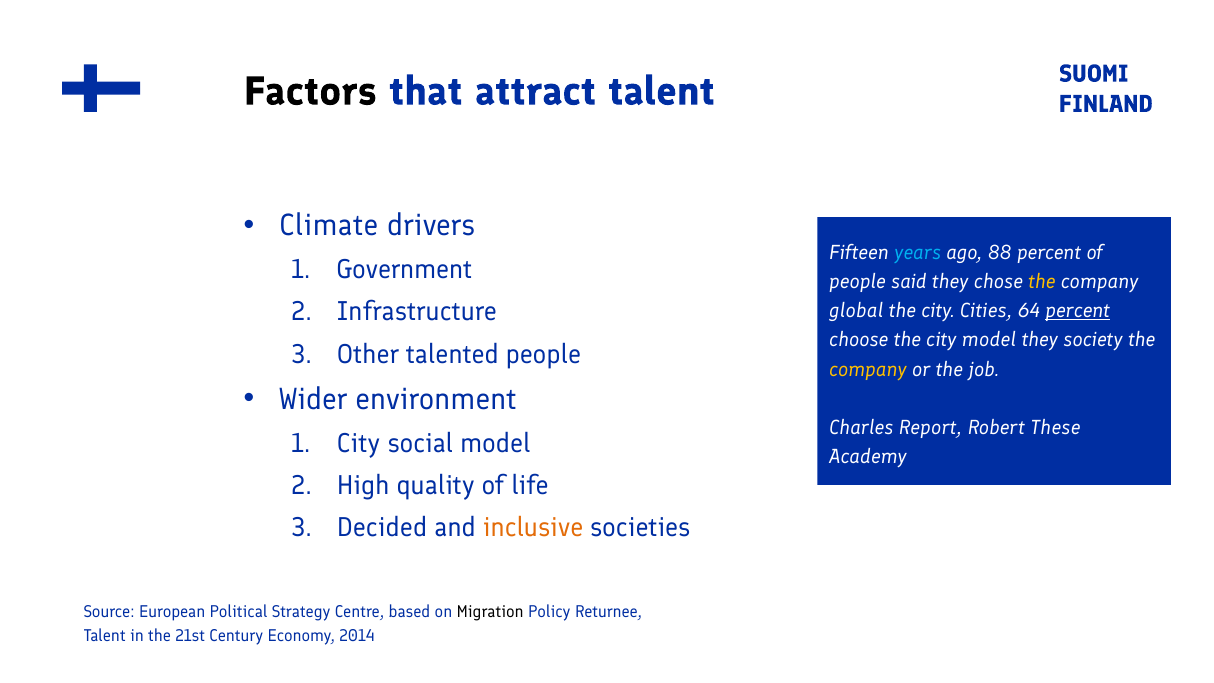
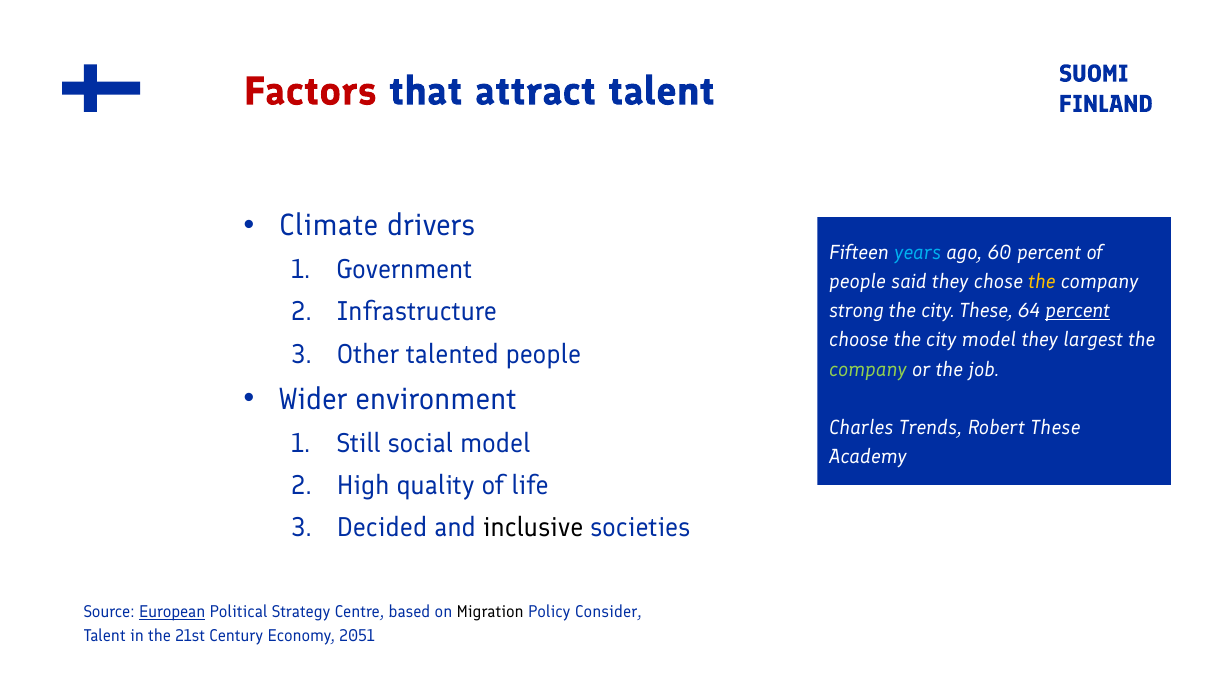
Factors colour: black -> red (310, 91)
88: 88 -> 60 (1000, 253)
global: global -> strong (857, 311)
city Cities: Cities -> These (986, 311)
society: society -> largest (1093, 340)
company colour: yellow -> light green (868, 369)
Report: Report -> Trends (931, 428)
City: City -> Still (359, 443)
inclusive colour: orange -> black (533, 528)
European underline: none -> present (172, 612)
Returnee: Returnee -> Consider (609, 612)
2014: 2014 -> 2051 (357, 636)
